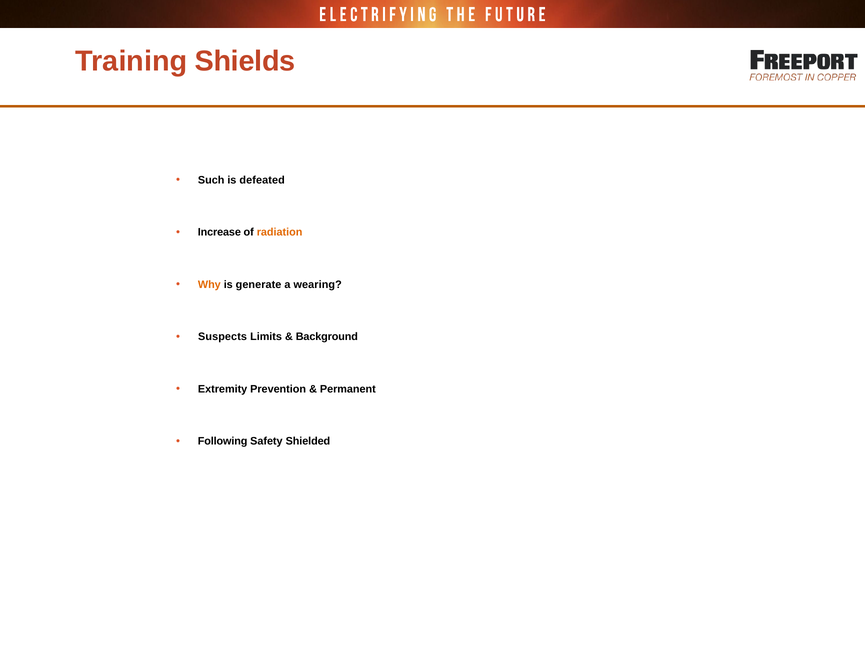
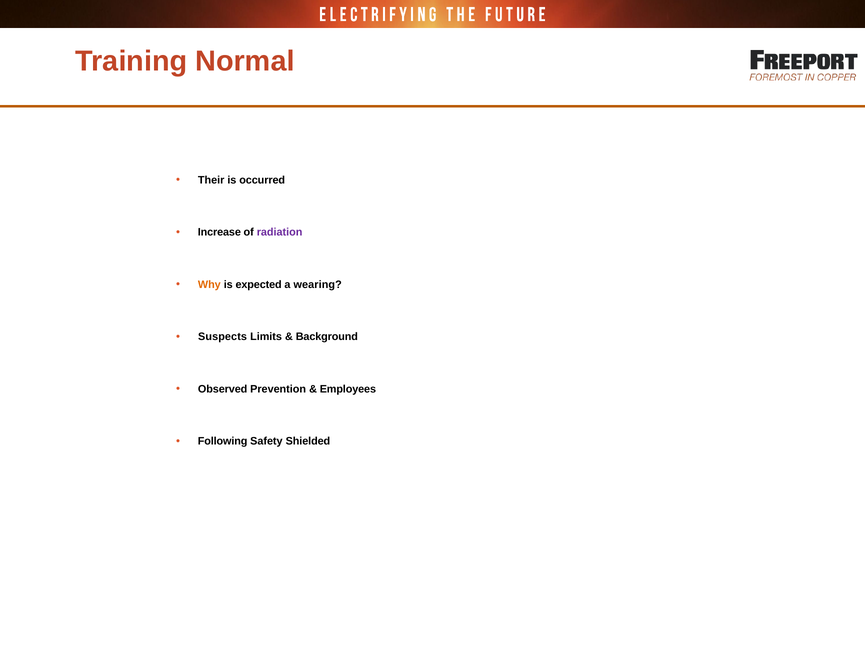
Shields: Shields -> Normal (245, 61)
Such: Such -> Their (211, 180)
defeated: defeated -> occurred (262, 180)
radiation colour: orange -> purple (280, 232)
generate: generate -> expected (259, 284)
Extremity: Extremity -> Observed (223, 389)
Permanent: Permanent -> Employees (348, 389)
